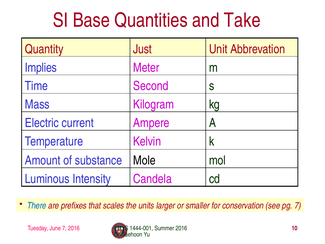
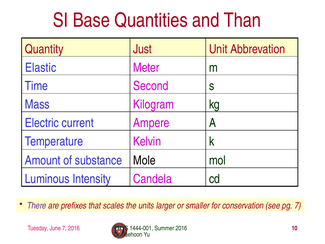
Take: Take -> Than (242, 20)
Implies: Implies -> Elastic (41, 68)
There colour: blue -> purple (37, 205)
